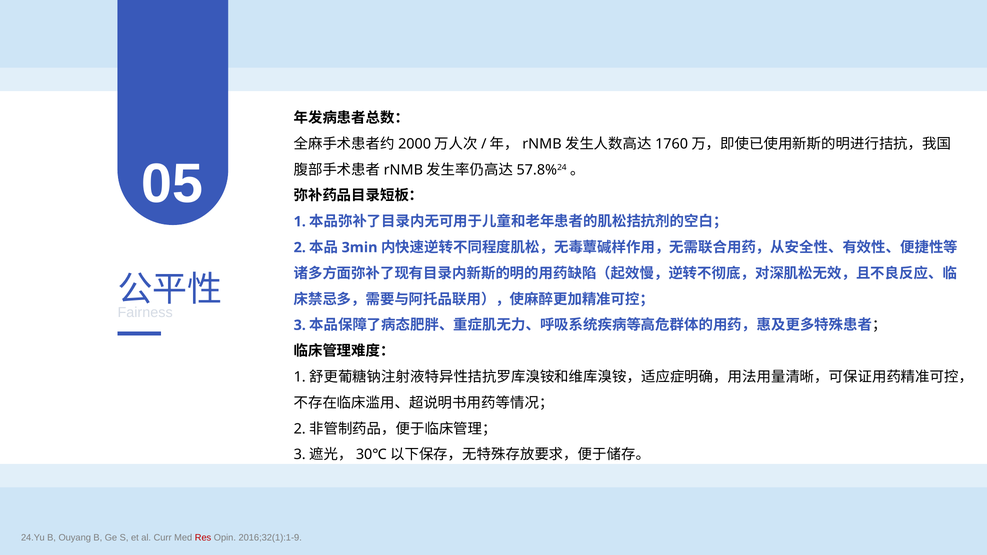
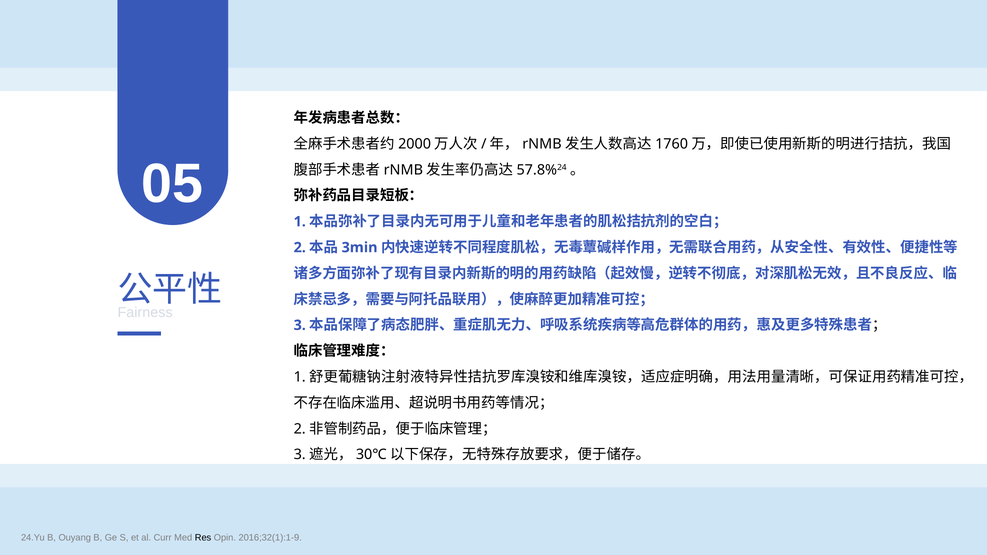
Res colour: red -> black (203, 538)
